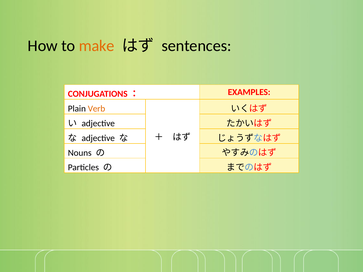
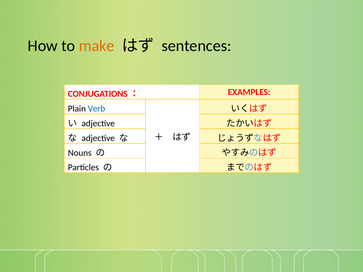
Verb colour: orange -> blue (96, 109)
